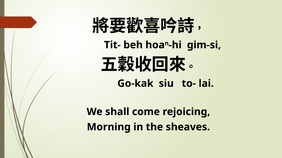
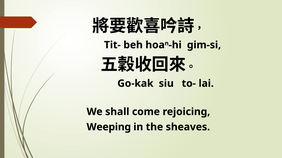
Morning: Morning -> Weeping (109, 127)
